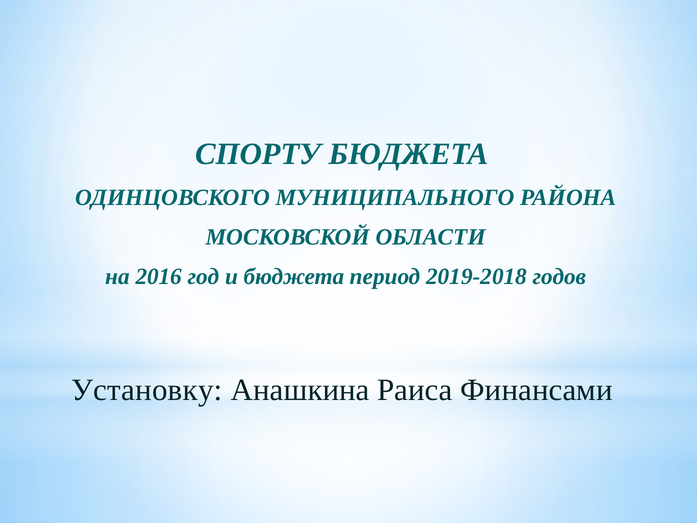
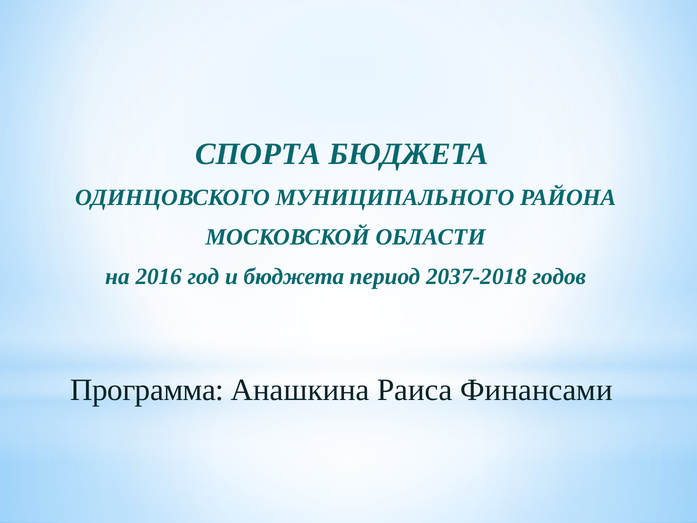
СПОРТУ: СПОРТУ -> СПОРТА (258, 154)
2019-2018: 2019-2018 -> 2037-2018 (477, 276)
Установку: Установку -> Программа (147, 390)
